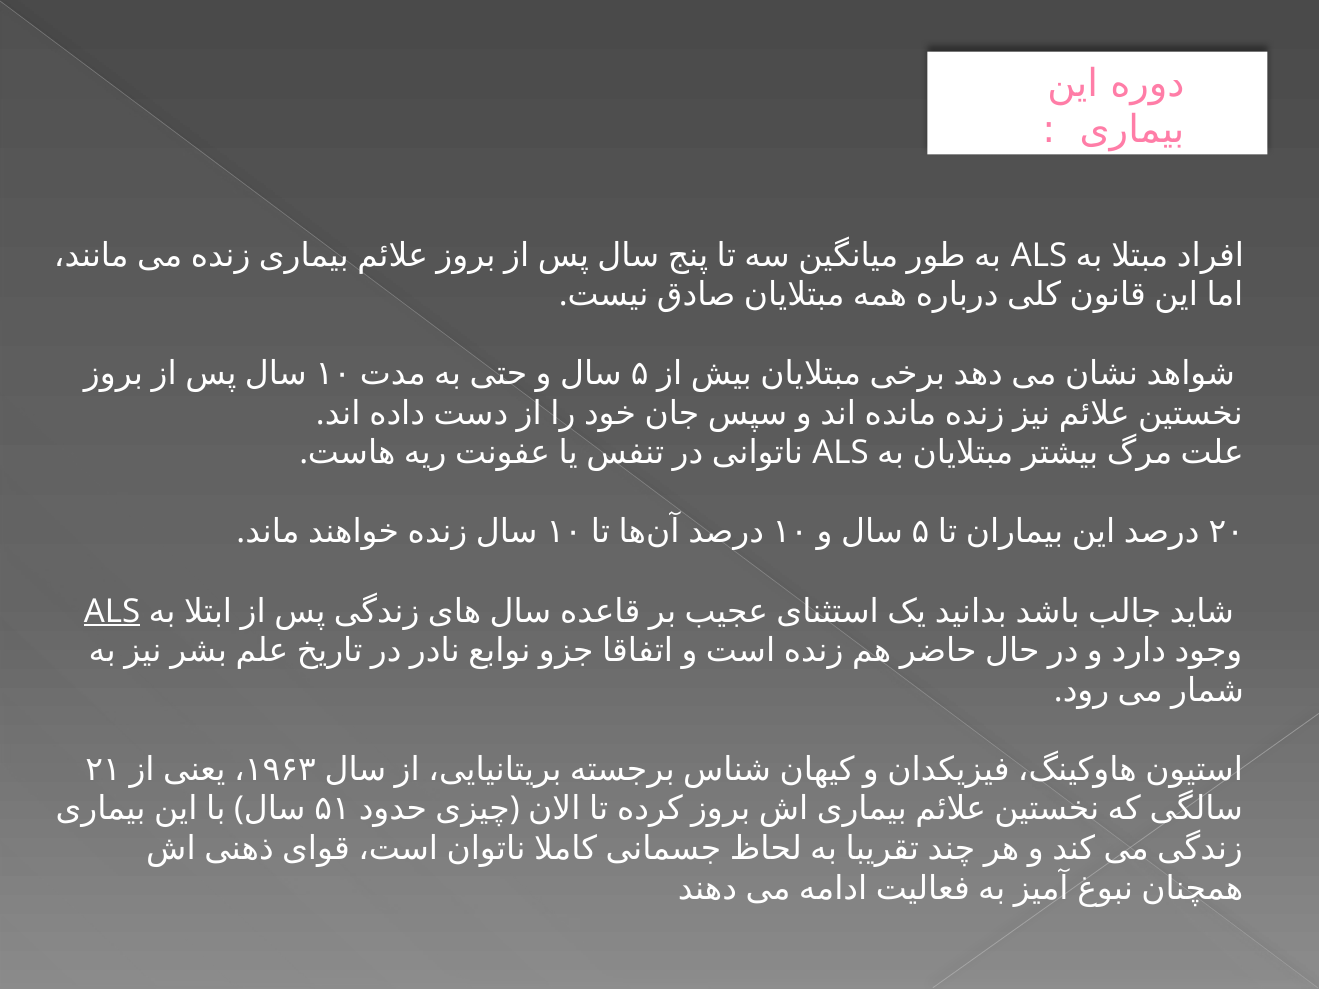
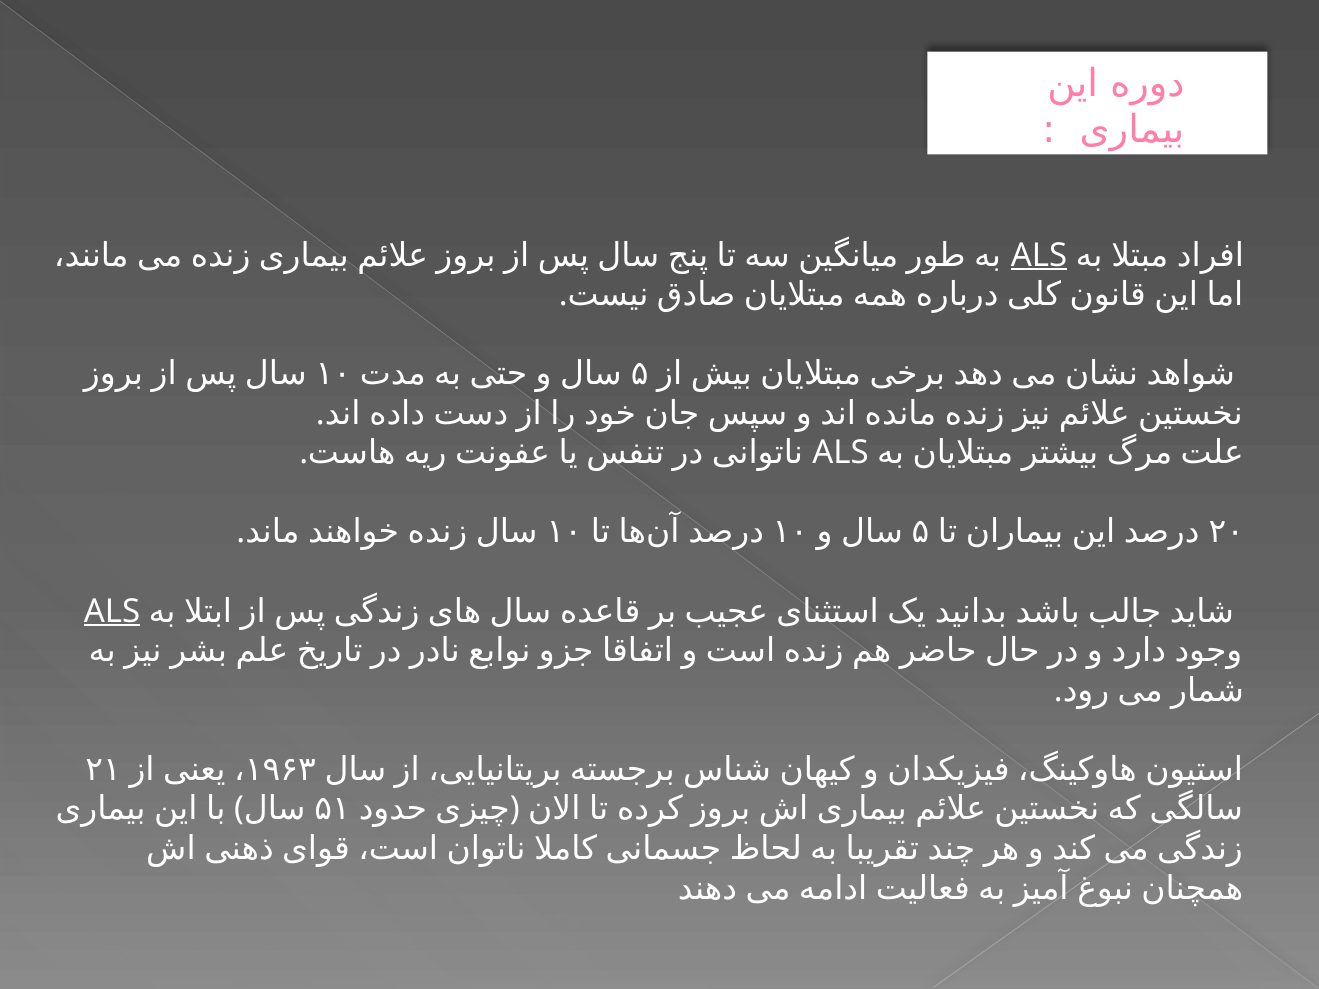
ALS underline: none -> present (1039, 255)
